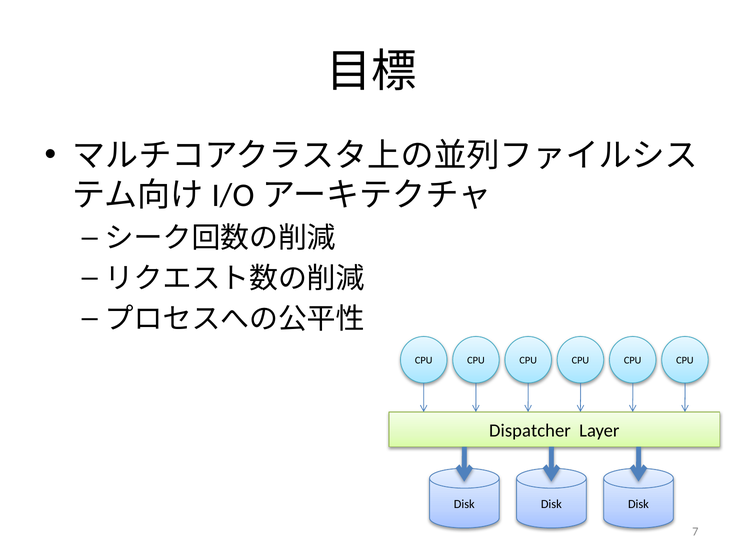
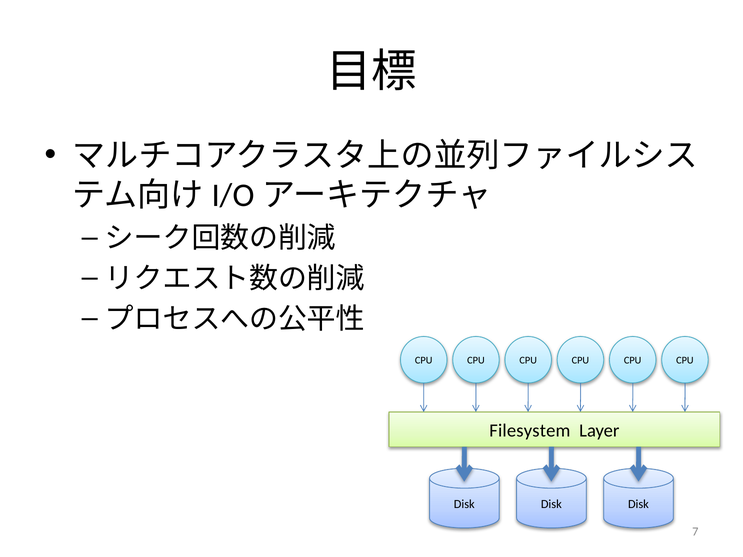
Dispatcher: Dispatcher -> Filesystem (530, 431)
